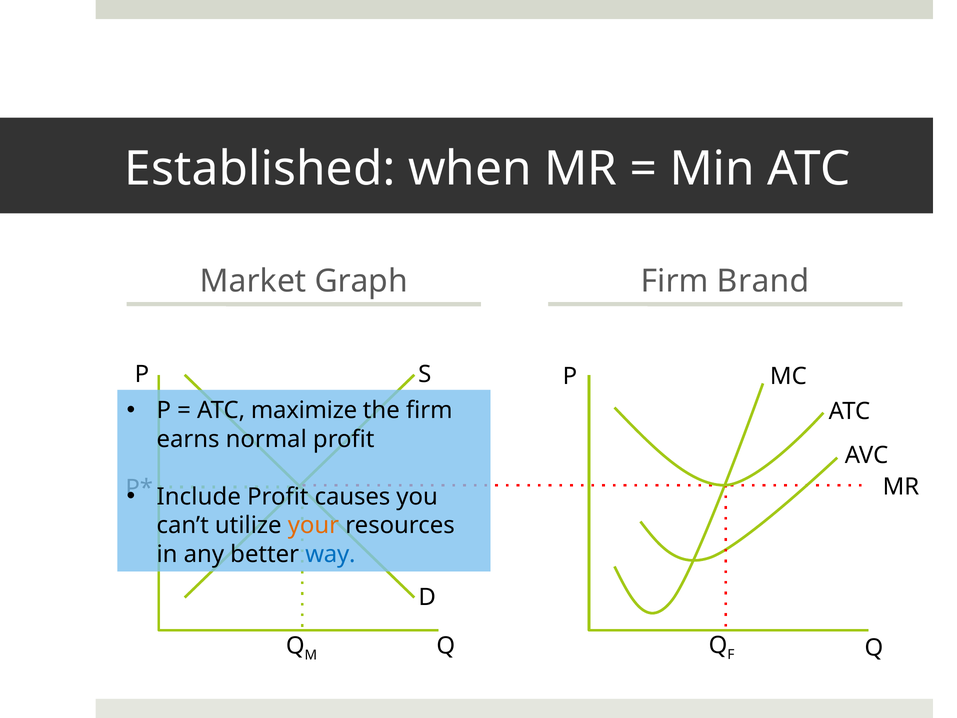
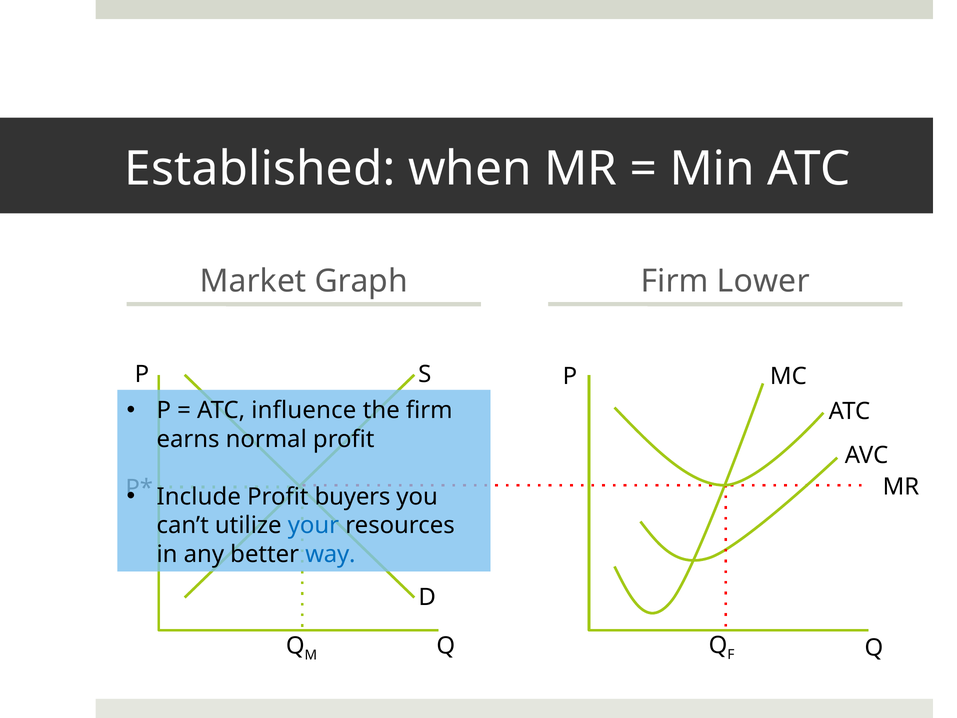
Brand: Brand -> Lower (763, 281)
maximize: maximize -> influence (304, 410)
causes: causes -> buyers (353, 497)
your colour: orange -> blue (313, 525)
